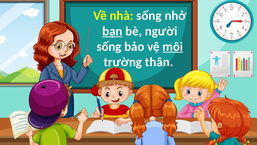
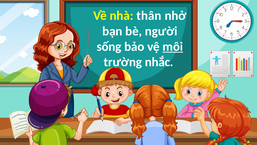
nhà sống: sống -> thân (149, 16)
bạn underline: present -> none (112, 31)
thân: thân -> nhắc (159, 62)
